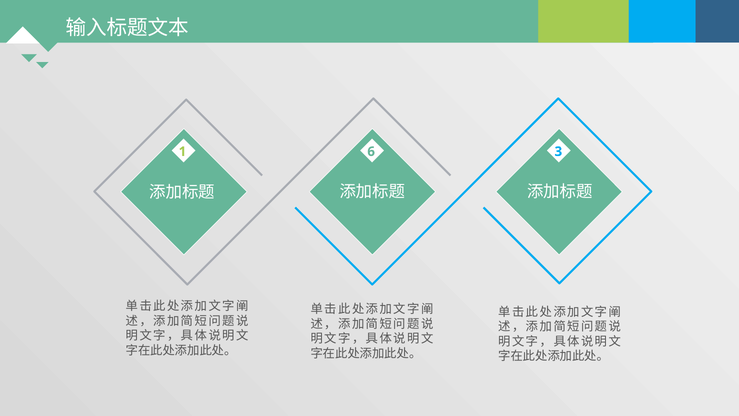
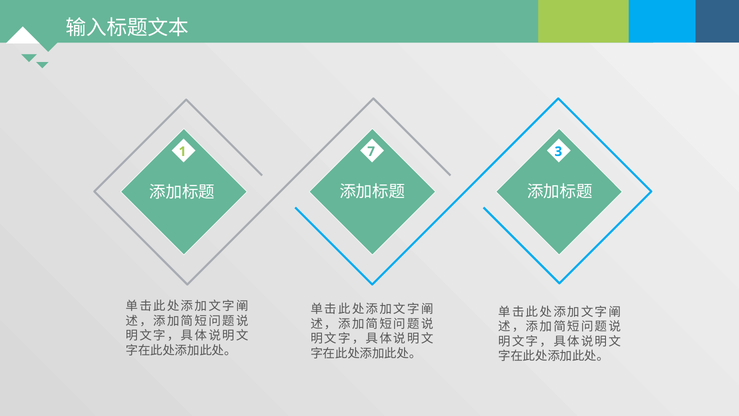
6: 6 -> 7 (371, 151)
